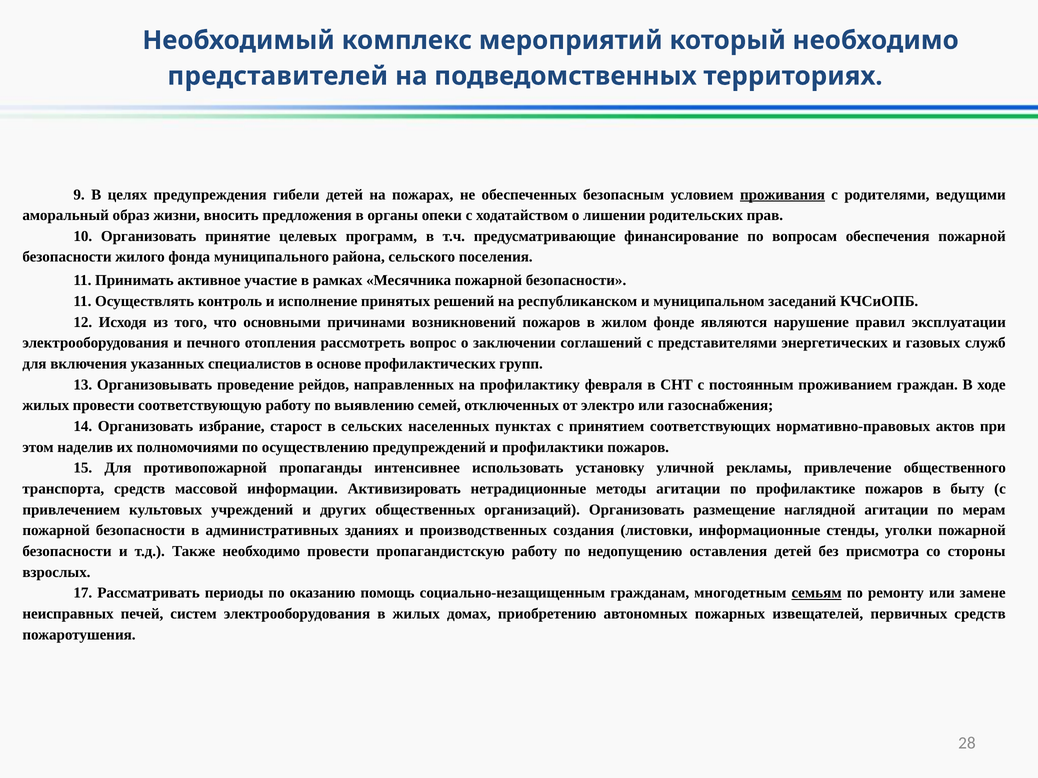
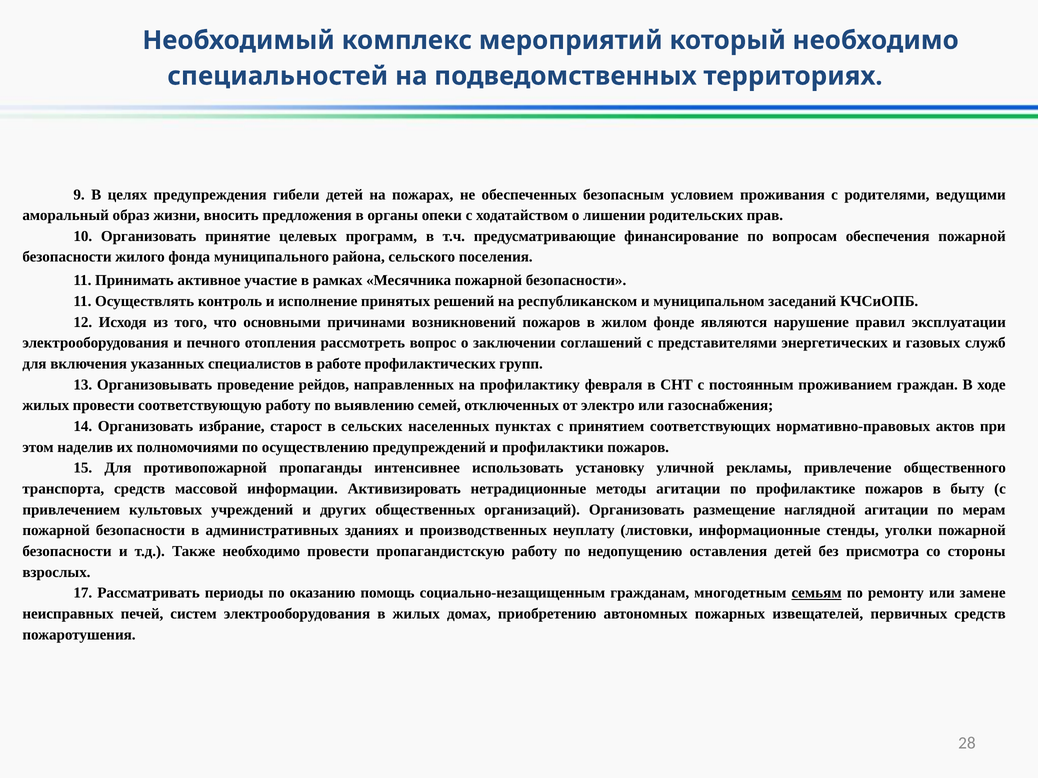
представителей: представителей -> специальностей (278, 76)
проживания underline: present -> none (783, 195)
основе: основе -> работе (339, 364)
создания: создания -> неуплату (584, 531)
